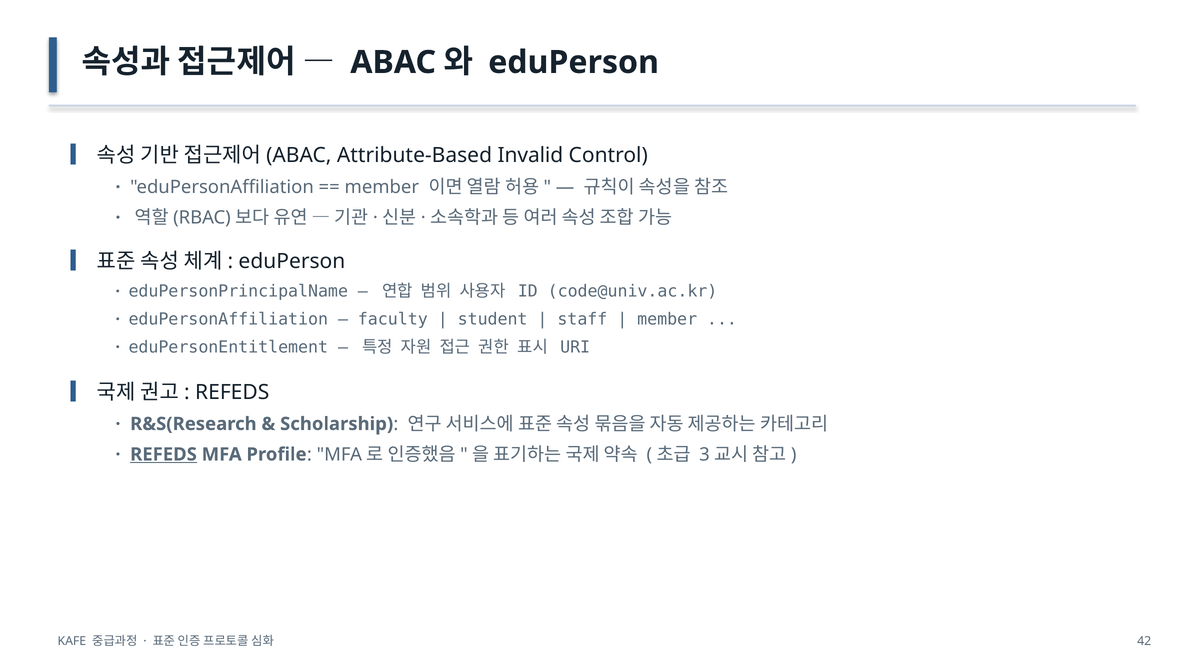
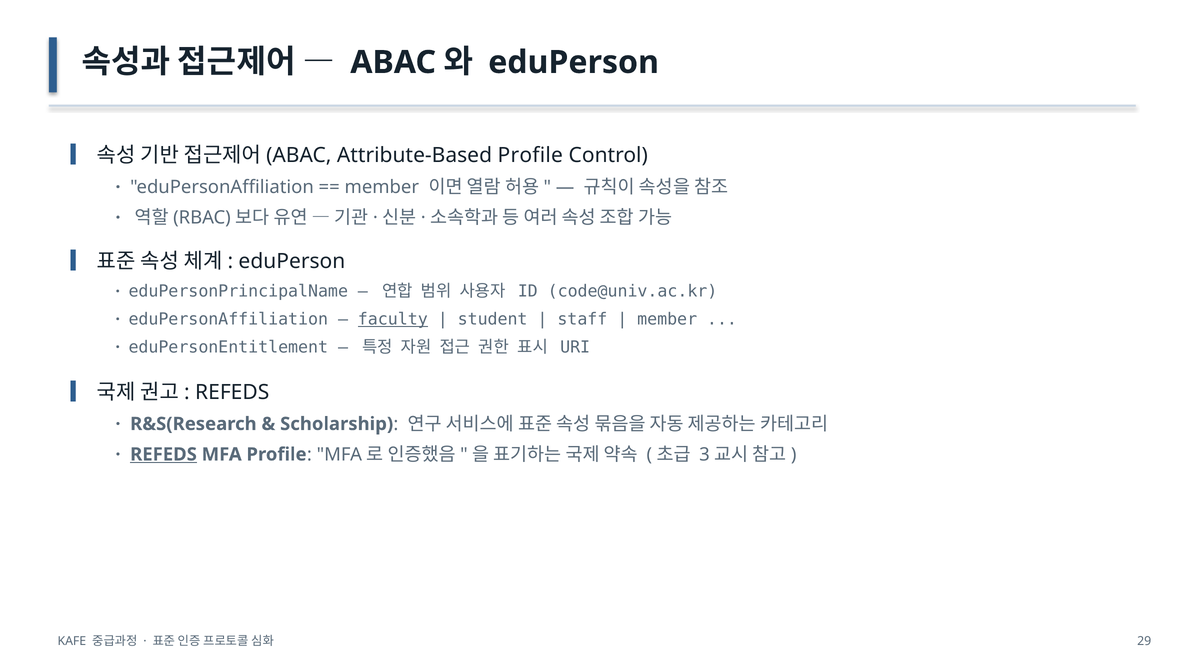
Attribute-Based Invalid: Invalid -> Profile (530, 155)
faculty underline: none -> present (393, 319)
42: 42 -> 29 (1144, 642)
